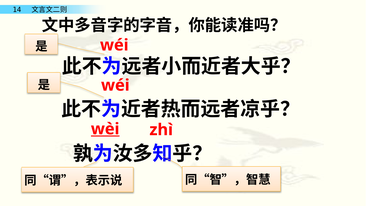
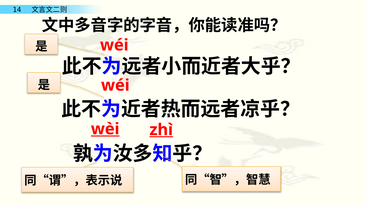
zhì underline: none -> present (161, 130)
